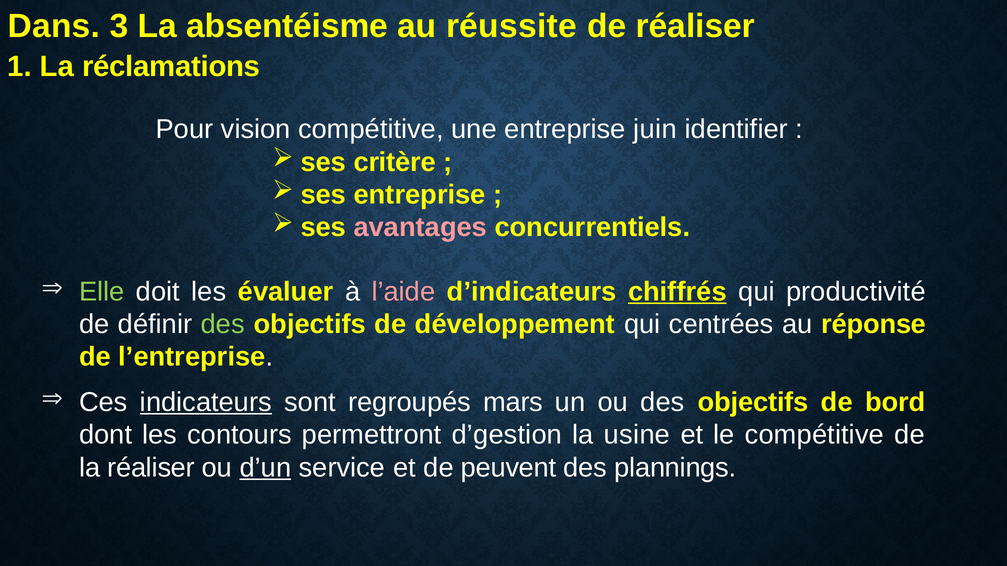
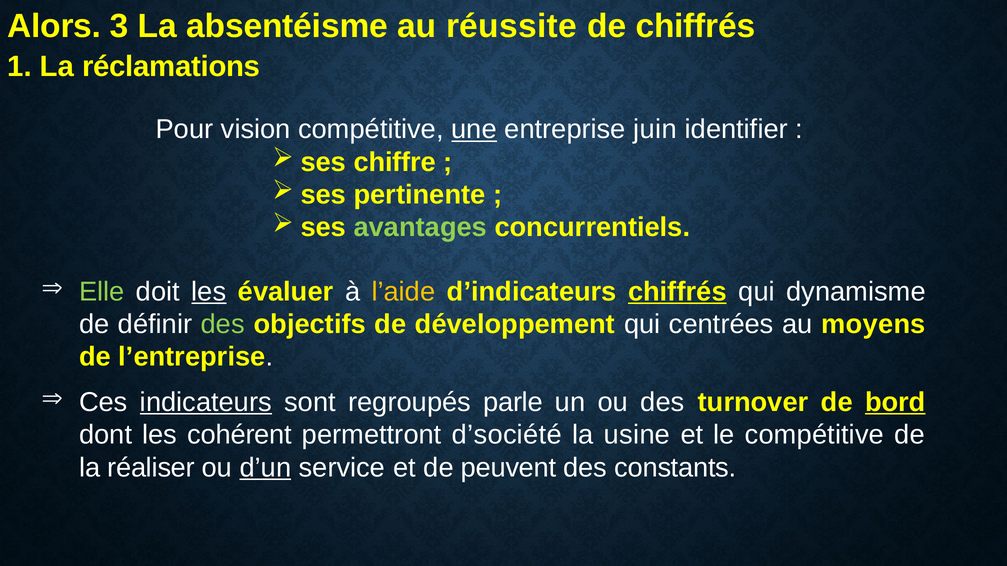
Dans: Dans -> Alors (54, 26)
de réaliser: réaliser -> chiffrés (696, 26)
une underline: none -> present (474, 130)
critère: critère -> chiffre (395, 162)
entreprise: entreprise -> pertinente (420, 195)
avantages colour: pink -> light green (420, 228)
les underline: none -> present (209, 292)
l’aide colour: pink -> yellow (403, 292)
productivité: productivité -> dynamisme (856, 292)
réponse: réponse -> moyens (874, 325)
mars: mars -> parle (513, 403)
ou des objectifs: objectifs -> turnover (753, 403)
bord underline: none -> present (895, 403)
contours: contours -> cohérent (240, 435)
d’gestion: d’gestion -> d’société (507, 435)
plannings: plannings -> constants (675, 468)
